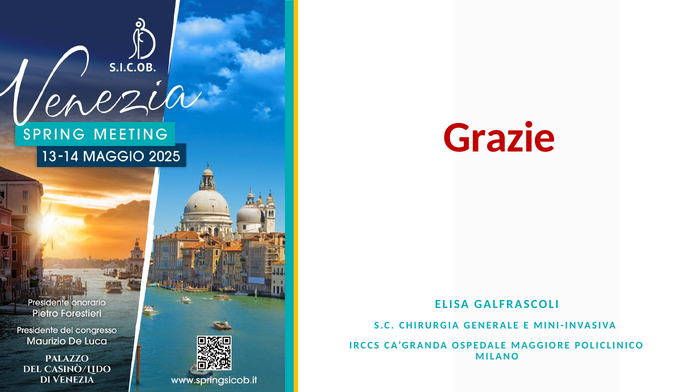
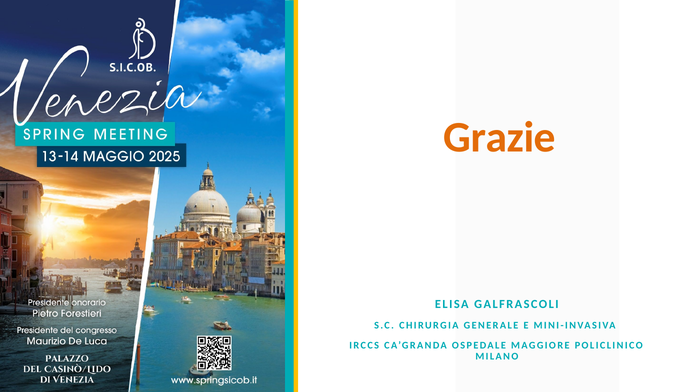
Grazie colour: red -> orange (500, 137)
